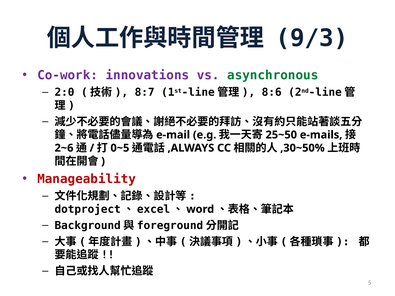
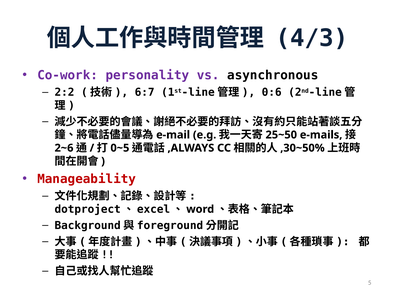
9/3: 9/3 -> 4/3 (312, 38)
innovations: innovations -> personality (147, 75)
asynchronous colour: green -> black (273, 75)
2:0: 2:0 -> 2:2 (64, 92)
8:7: 8:7 -> 6:7 (145, 92)
8:6: 8:6 -> 0:6 (272, 92)
